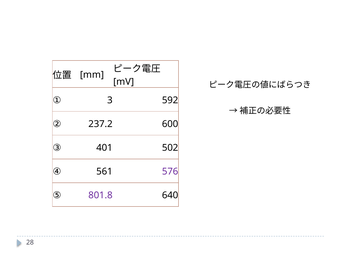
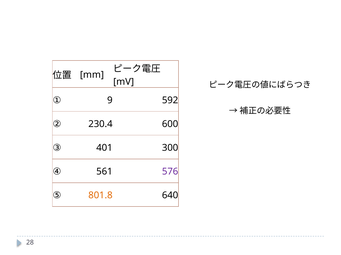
3: 3 -> 9 (110, 100)
237.2: 237.2 -> 230.4 (100, 124)
502: 502 -> 300 (170, 148)
801.8 colour: purple -> orange (100, 196)
